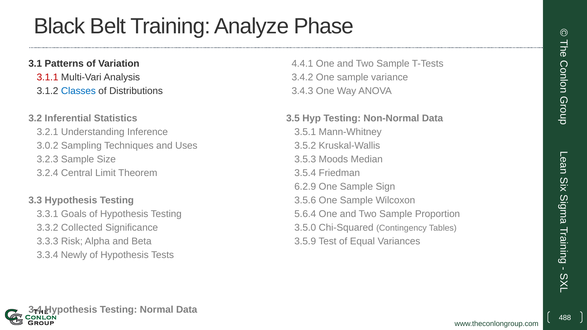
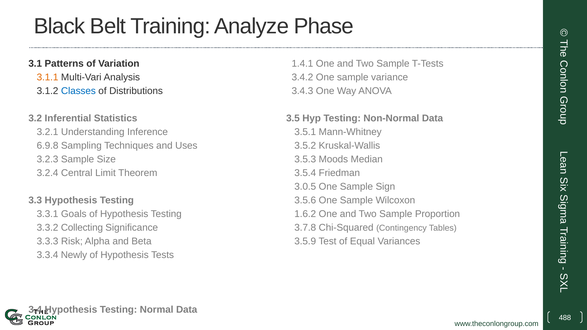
4.4.1: 4.4.1 -> 1.4.1 (302, 64)
3.1.1 colour: red -> orange (48, 77)
3.0.2: 3.0.2 -> 6.9.8 (48, 146)
6.2.9: 6.2.9 -> 3.0.5 (305, 187)
5.6.4: 5.6.4 -> 1.6.2 (305, 214)
Collected: Collected -> Collecting (82, 228)
3.5.0: 3.5.0 -> 3.7.8 (305, 228)
